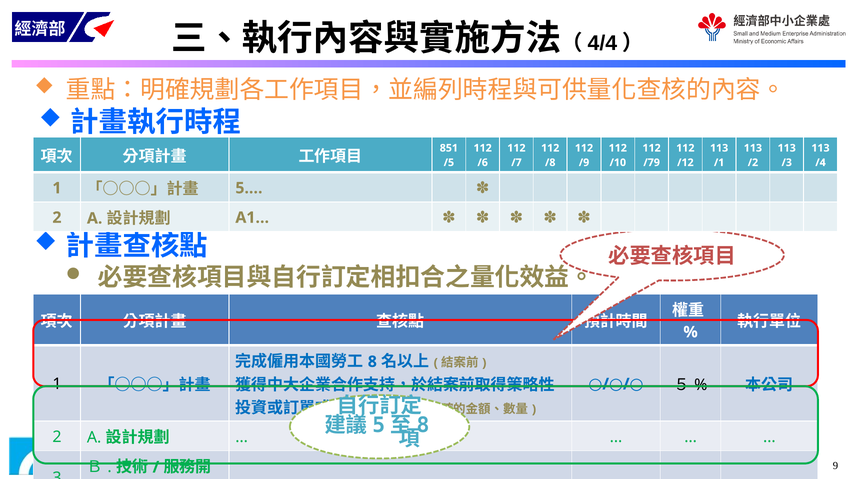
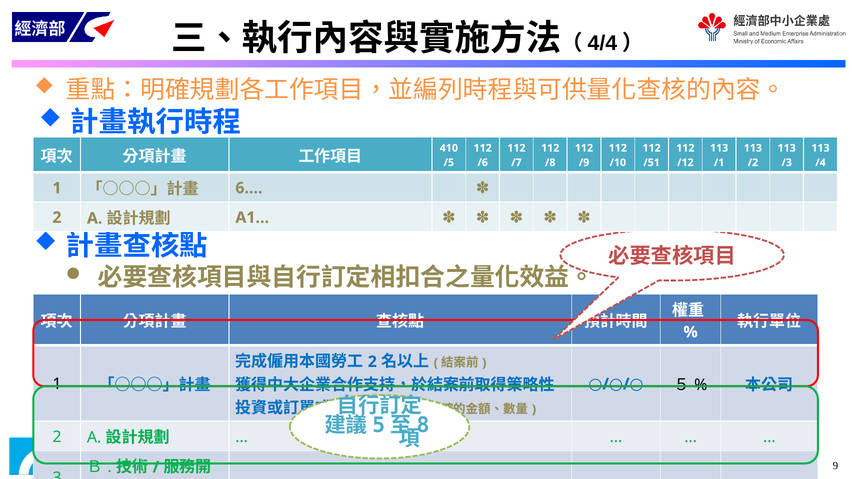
851: 851 -> 410 (449, 148)
/79: /79 -> /51 (652, 163)
5.…: 5.… -> 6.… (249, 188)
8: 8 -> 2 (372, 362)
